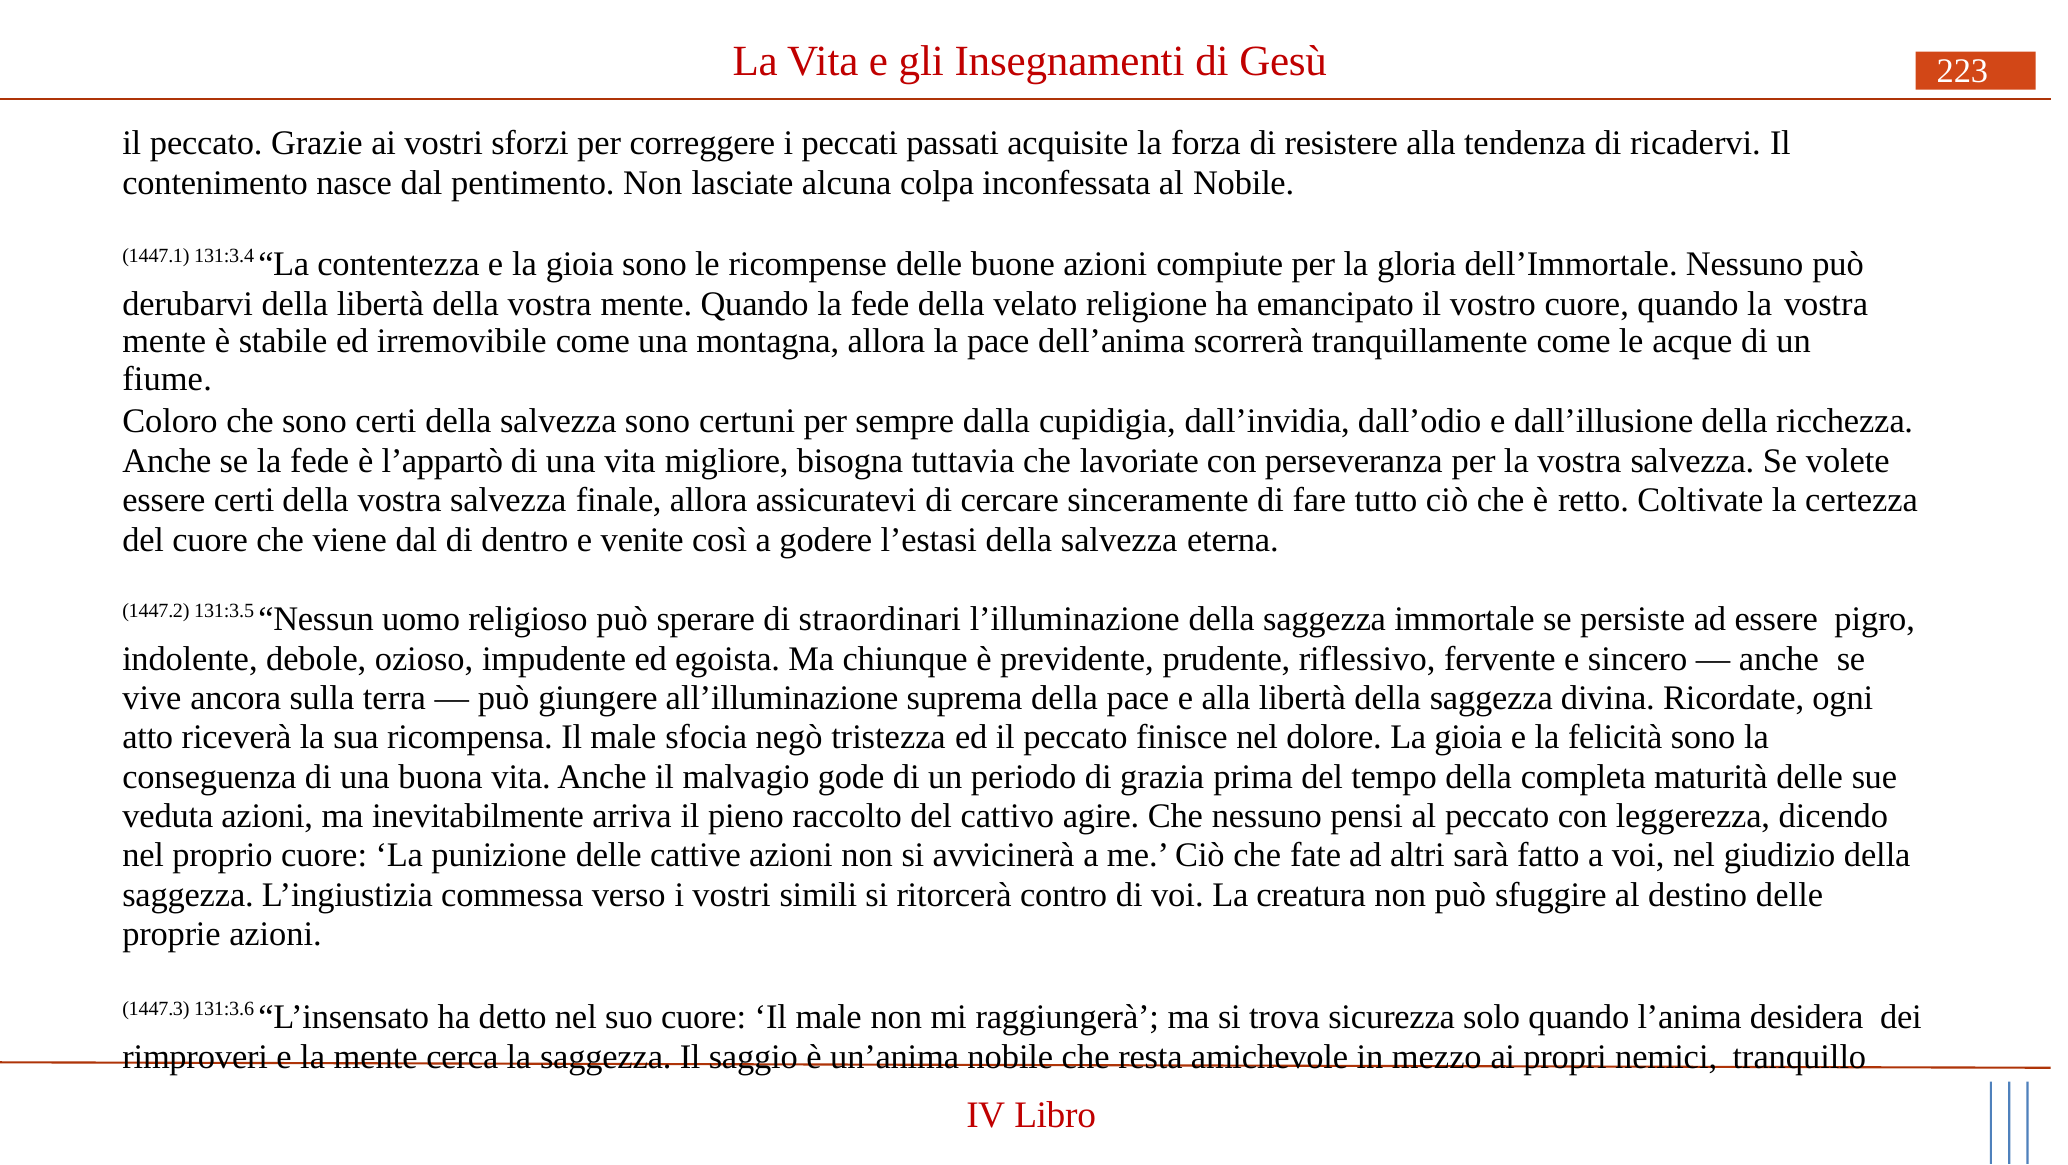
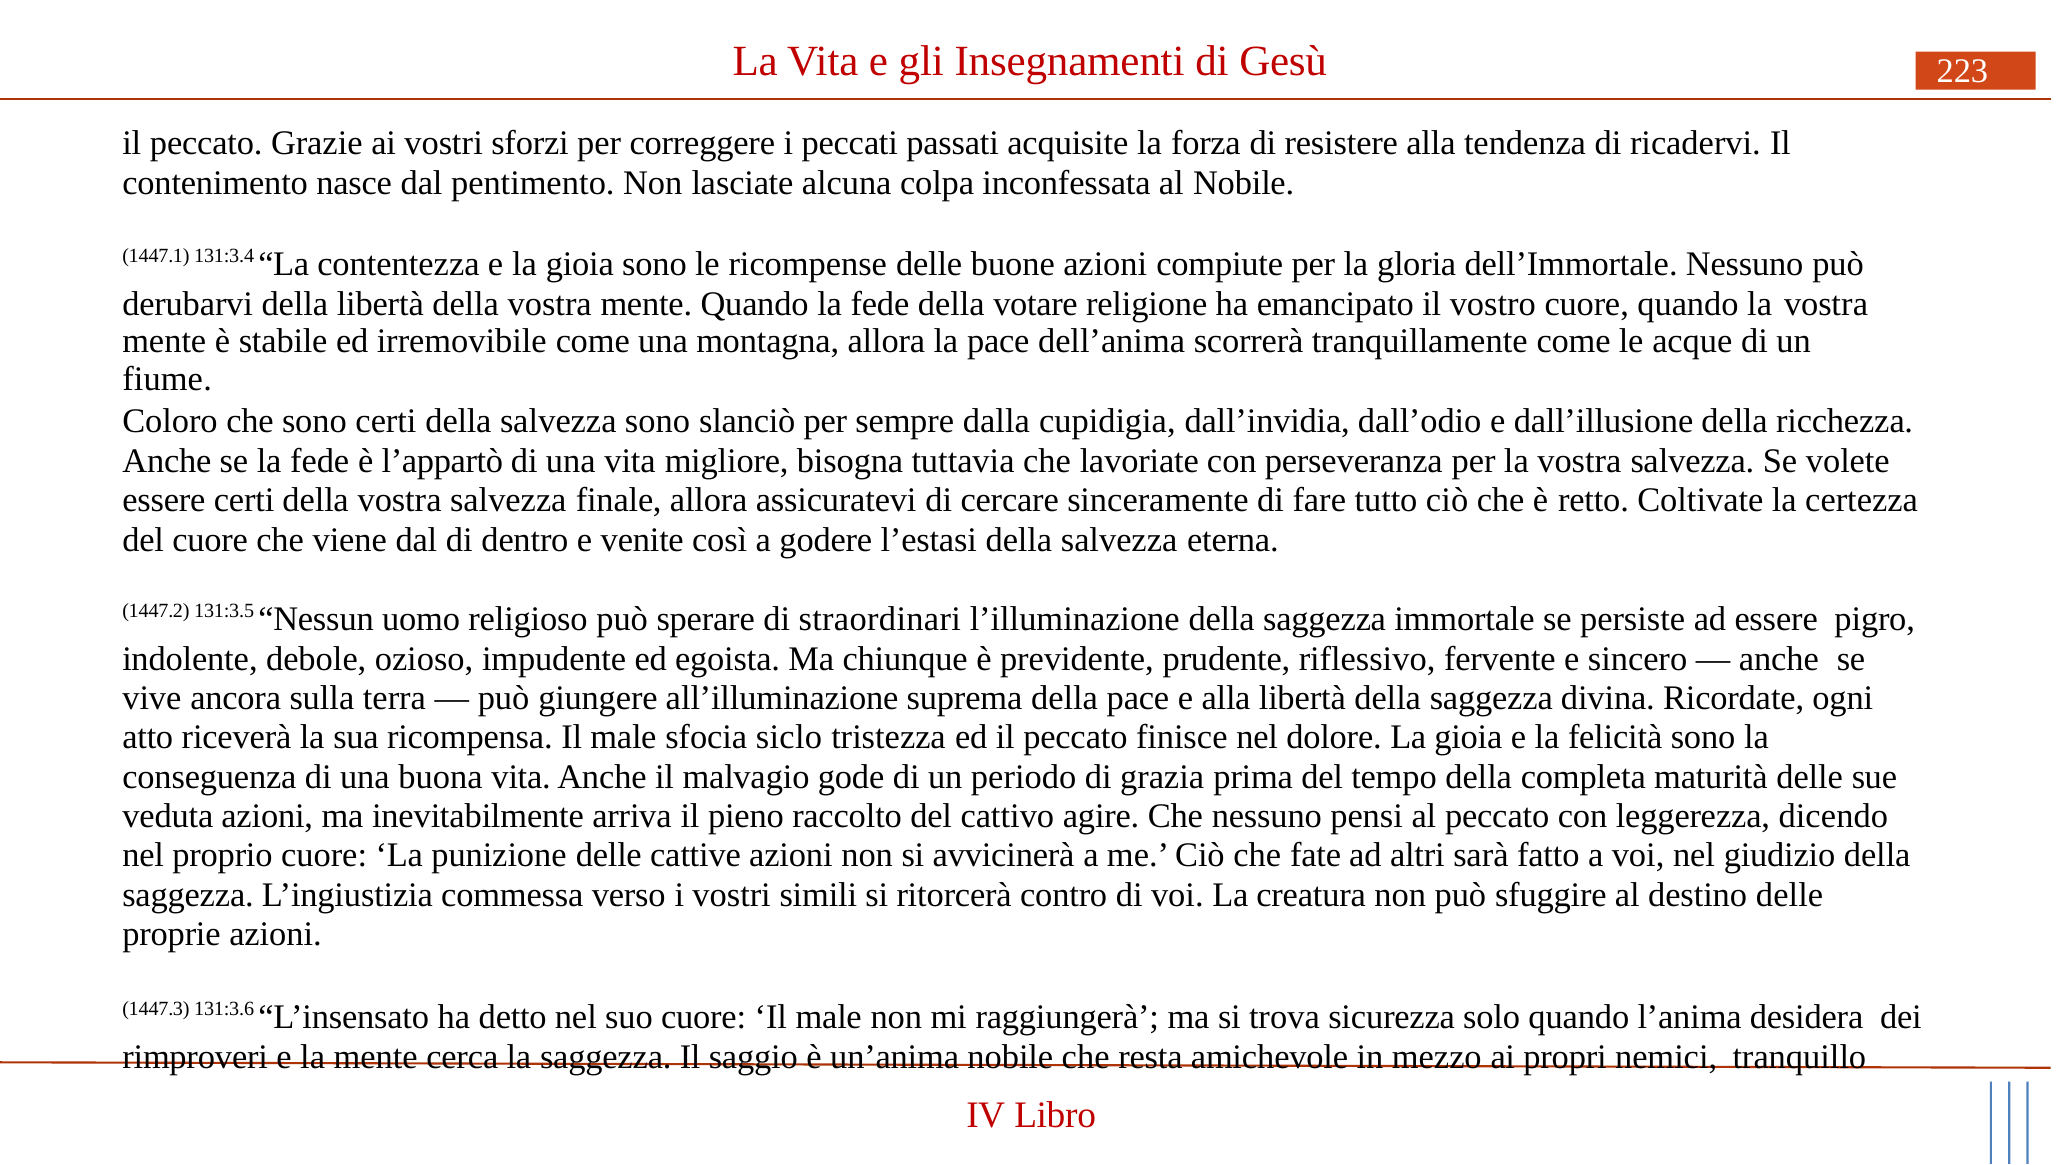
velato: velato -> votare (1035, 304)
certuni: certuni -> slanciò (747, 421)
negò: negò -> siclo (789, 737)
